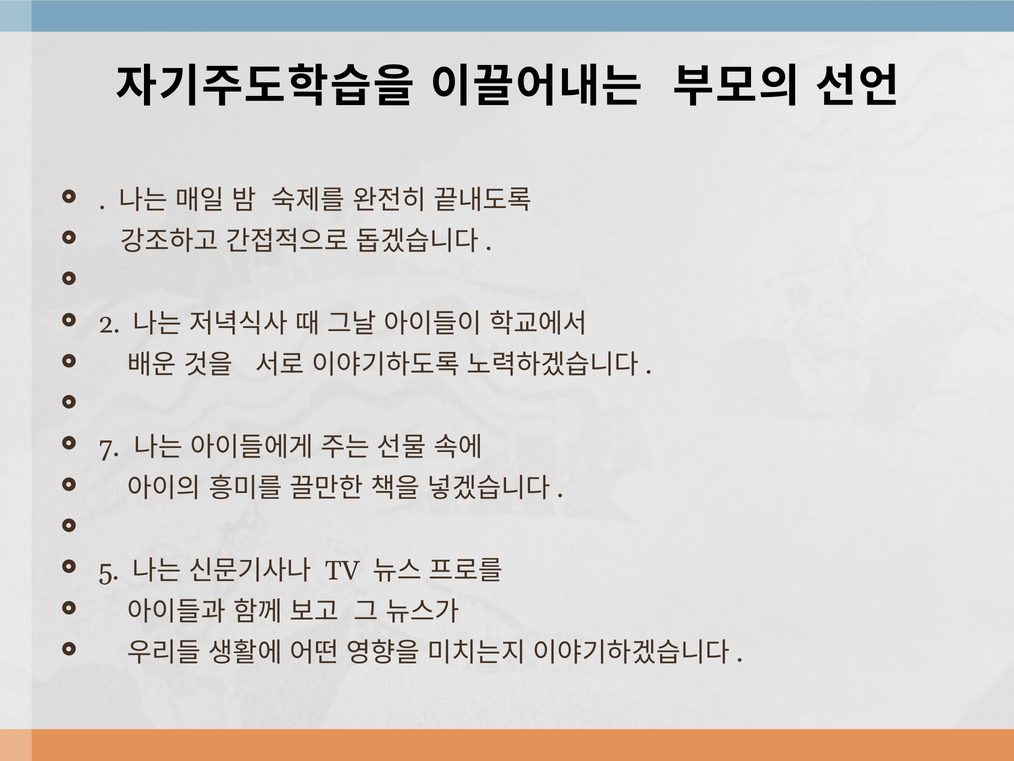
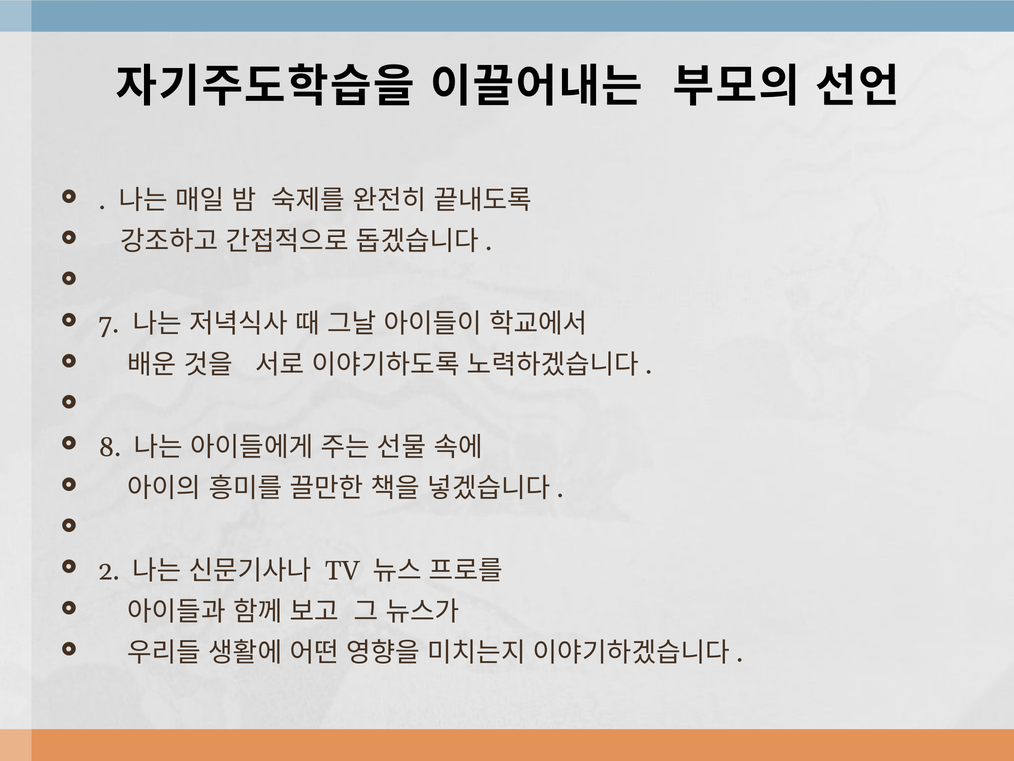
2: 2 -> 7 (109, 324)
7: 7 -> 8 (110, 447)
5: 5 -> 2 (109, 570)
